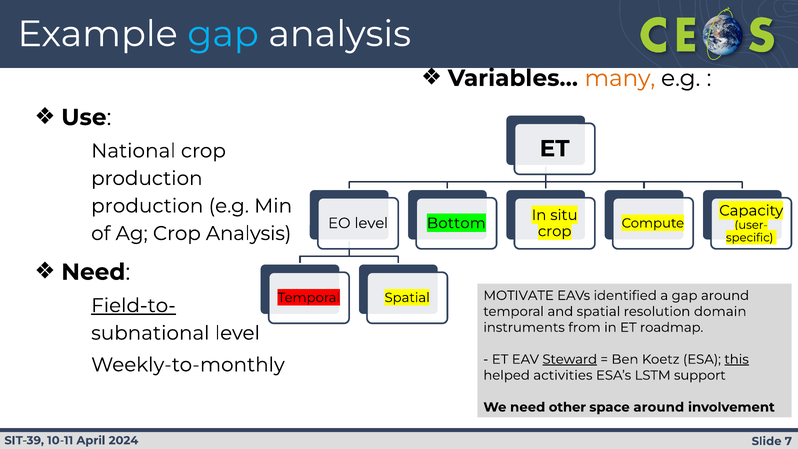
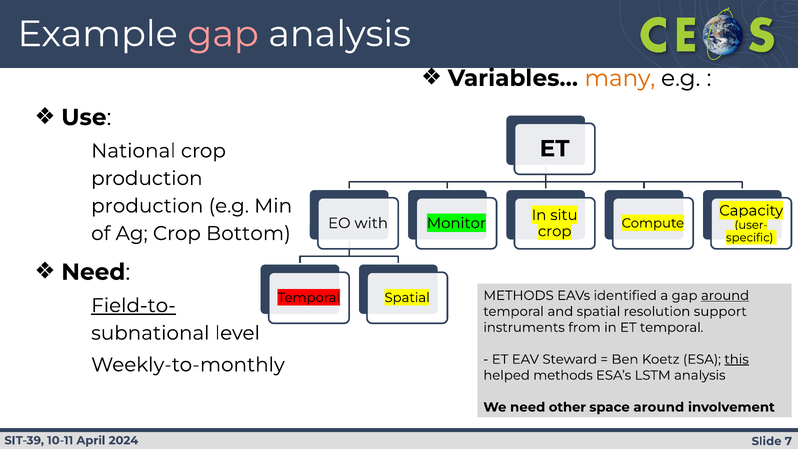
gap colour: light blue -> pink (223, 34)
EO level: level -> with (371, 223)
Bottom: Bottom -> Monitor (456, 223)
Crop Analysis: Analysis -> Bottom (248, 233)
MOTIVATE: MOTIVATE -> METHODS (519, 295)
around underline: none -> present (725, 295)
domain: domain -> support (720, 311)
ET roadmap: roadmap -> temporal (672, 327)
Steward underline: present -> none (570, 359)
helped activities: activities -> methods (563, 375)
LSTM support: support -> analysis (700, 375)
